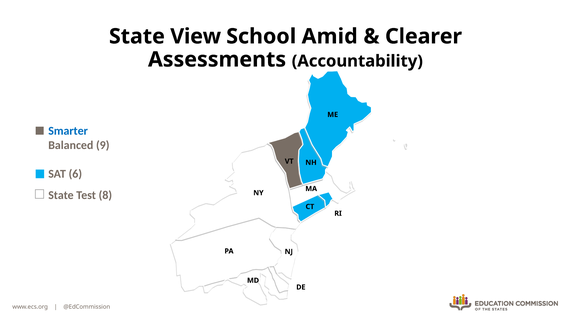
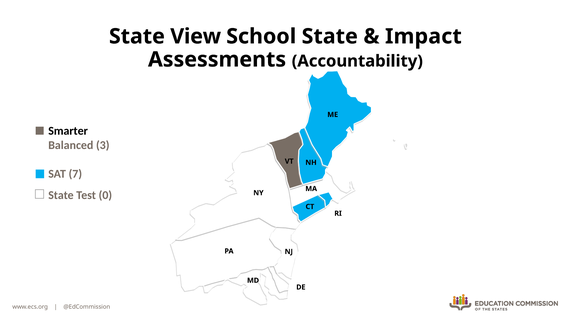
School Amid: Amid -> State (330, 36)
Clearer: Clearer -> Impact (423, 36)
Smarter colour: blue -> black (68, 131)
9: 9 -> 3 (103, 145)
6: 6 -> 7 (75, 174)
8: 8 -> 0 (105, 195)
